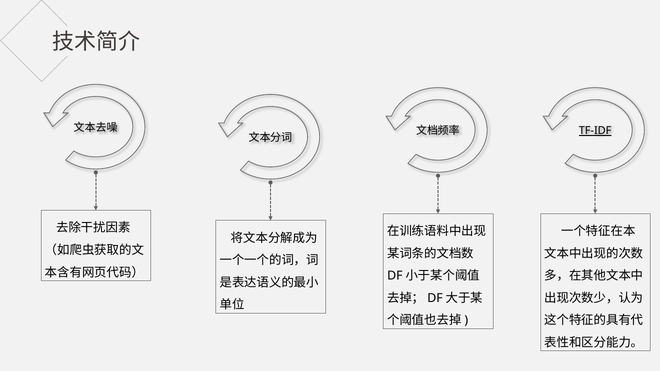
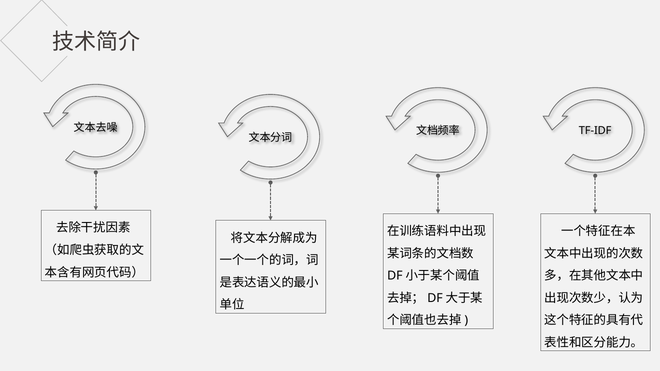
TF-IDF underline: present -> none (595, 131)
